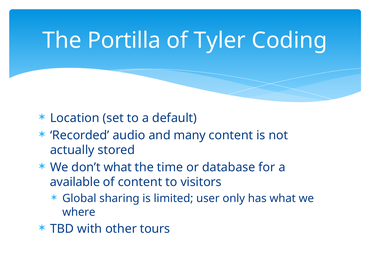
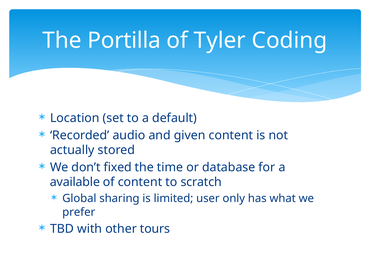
many: many -> given (190, 136)
don’t what: what -> fixed (118, 168)
visitors: visitors -> scratch (201, 183)
where: where -> prefer (79, 212)
